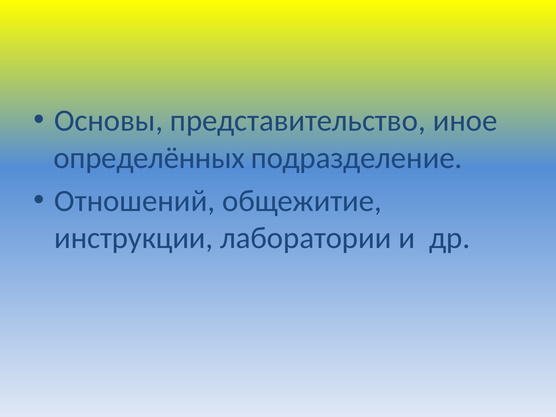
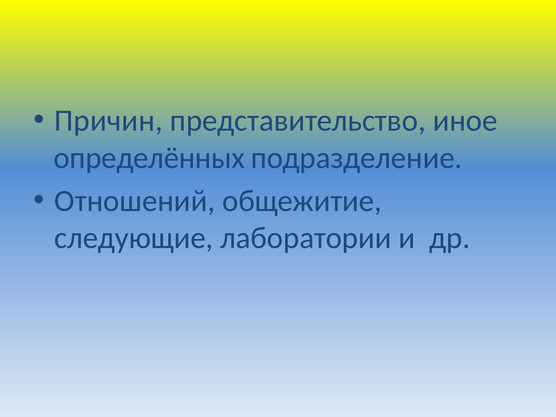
Основы: Основы -> Причин (109, 121)
инструкции: инструкции -> следующие (134, 238)
